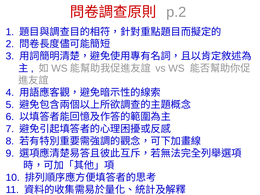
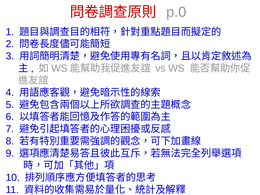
p.2: p.2 -> p.0 (176, 12)
